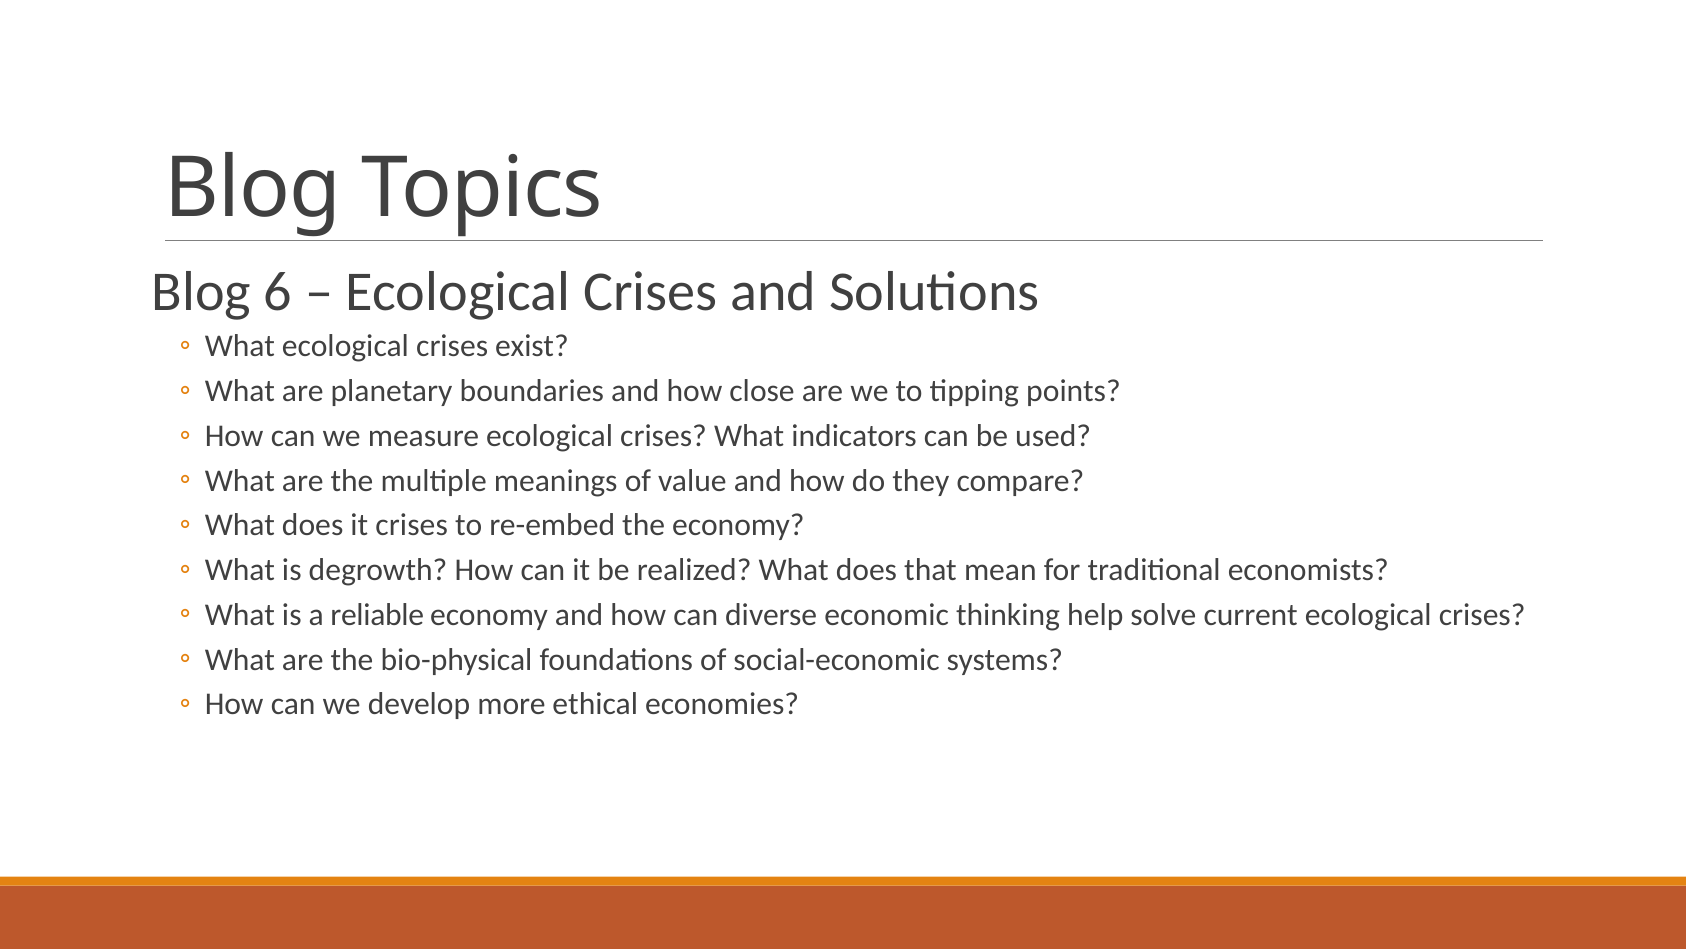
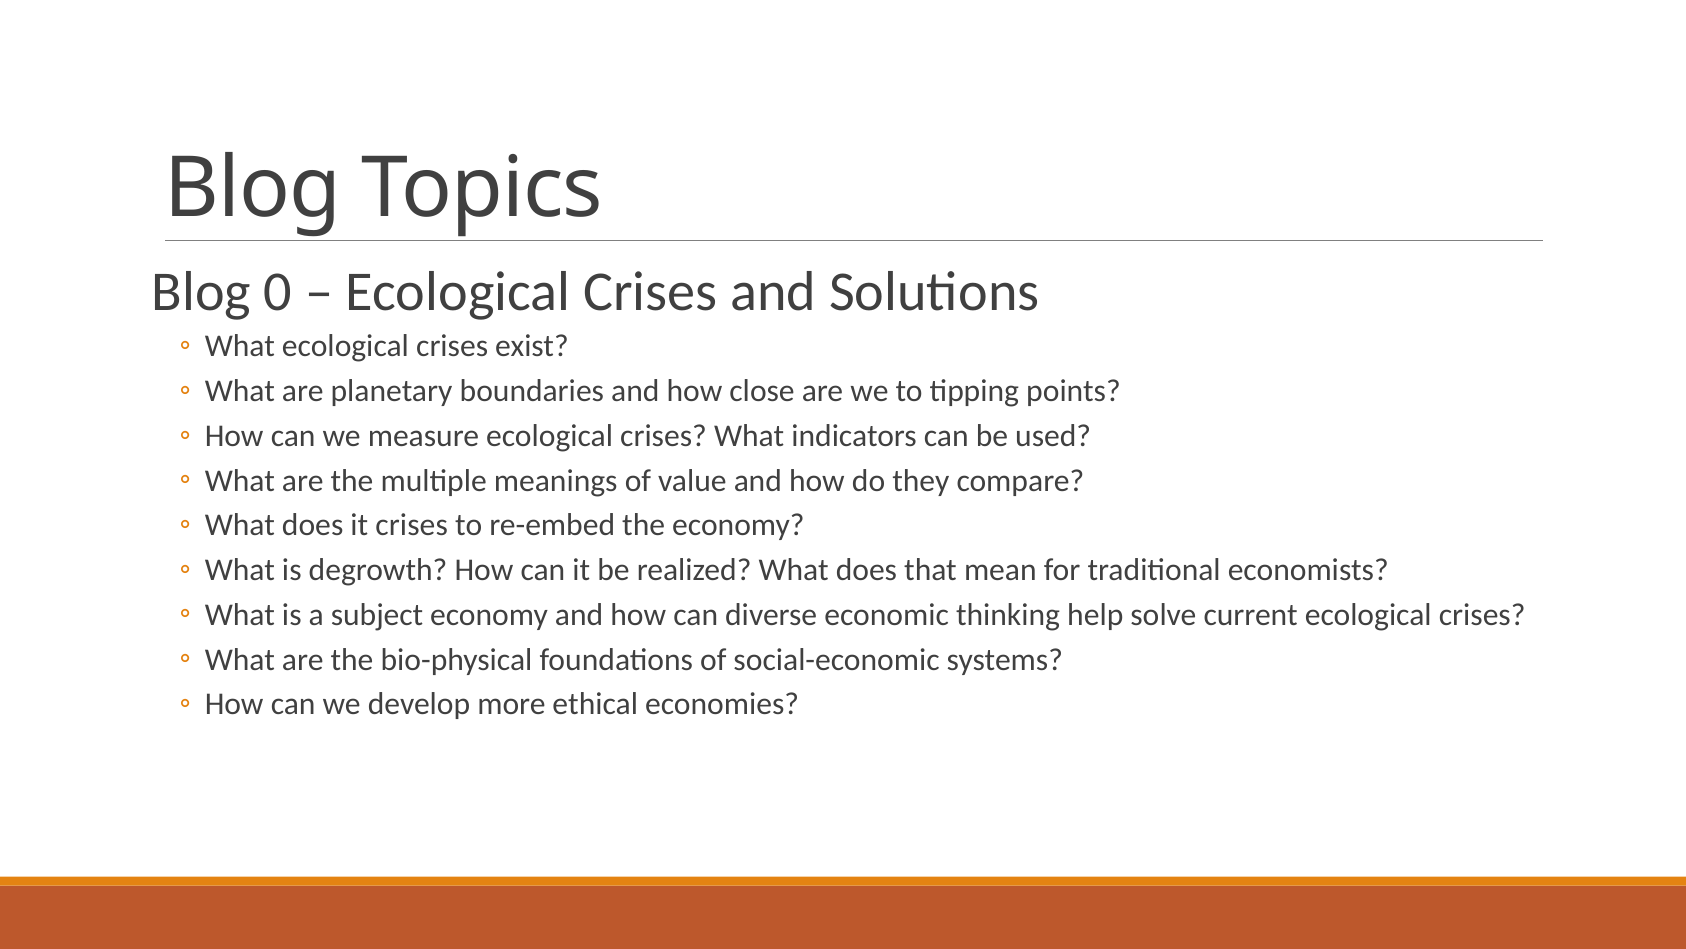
6: 6 -> 0 (278, 292)
reliable: reliable -> subject (377, 614)
